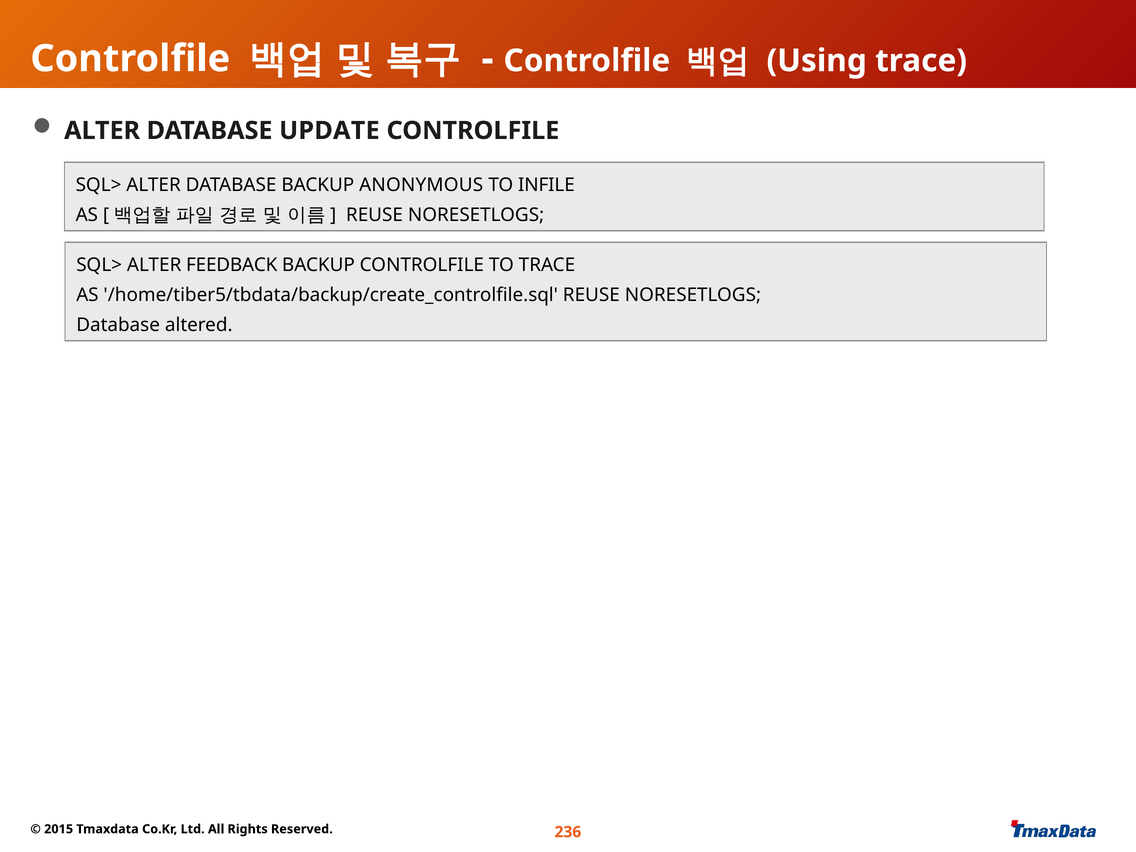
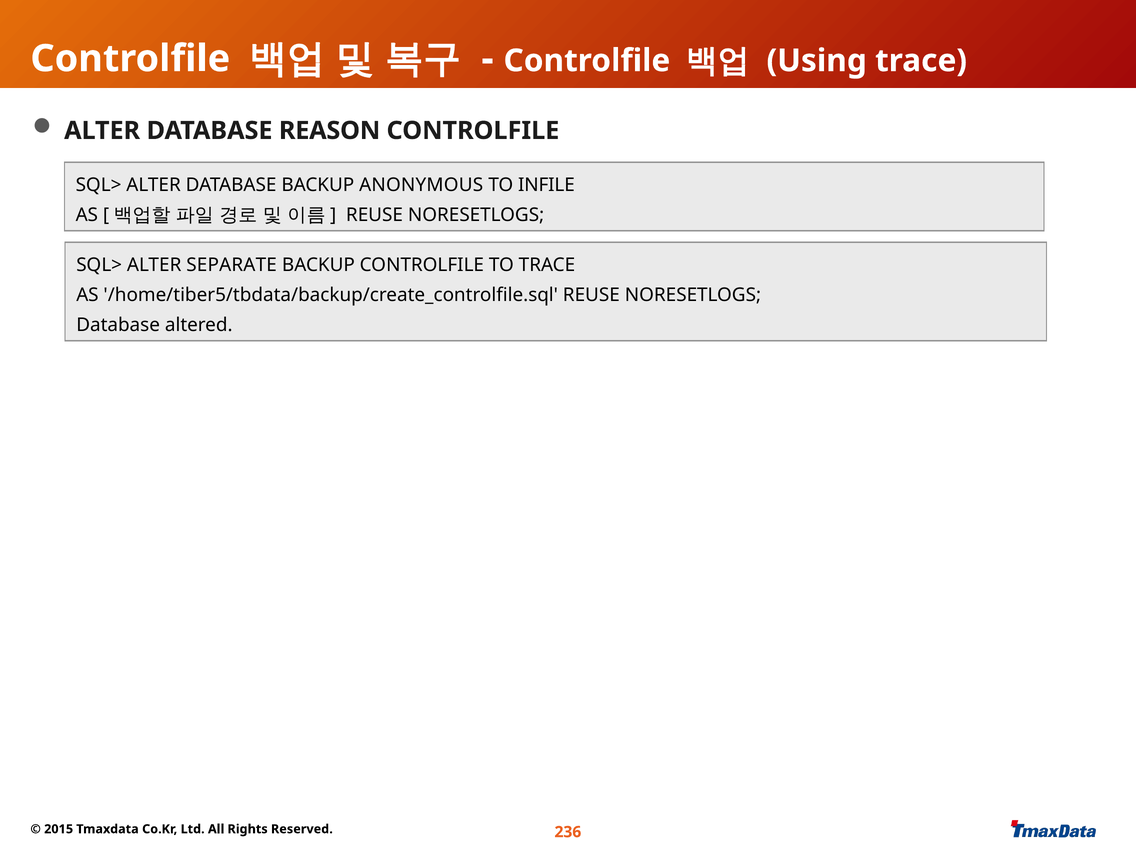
UPDATE: UPDATE -> REASON (330, 131)
FEEDBACK: FEEDBACK -> SEPARATE (232, 265)
